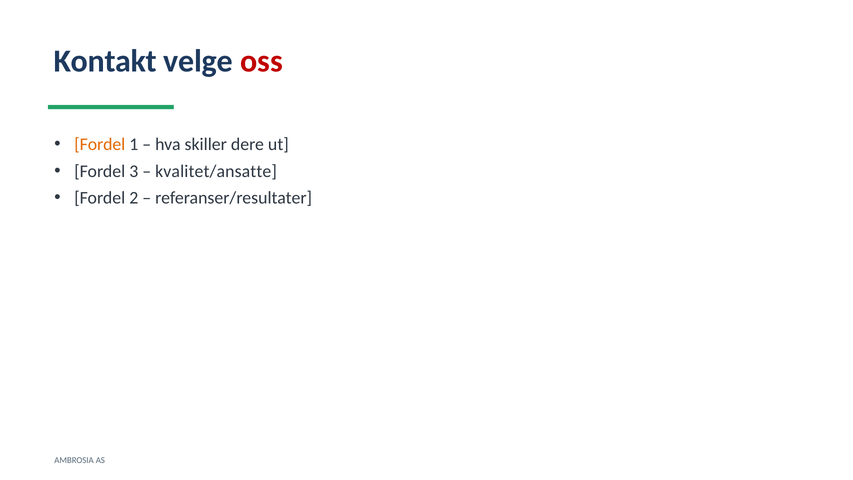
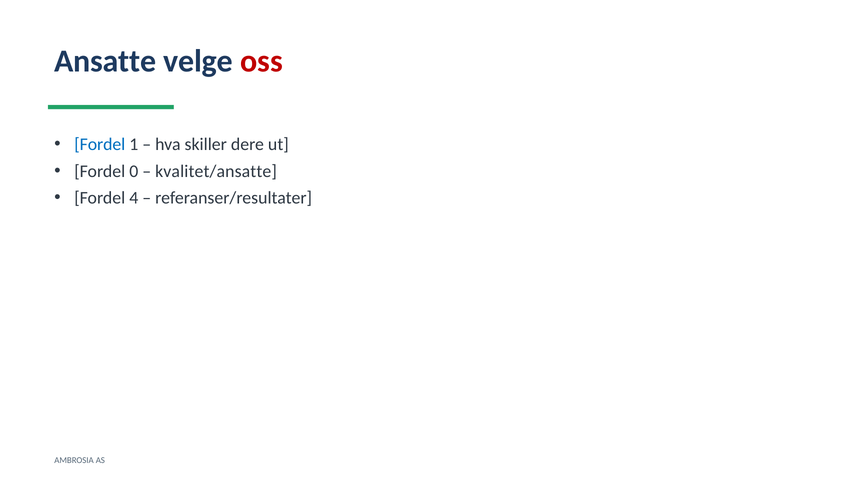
Kontakt: Kontakt -> Ansatte (105, 61)
Fordel colour: orange -> blue (100, 144)
3: 3 -> 0 (134, 171)
2: 2 -> 4 (134, 198)
